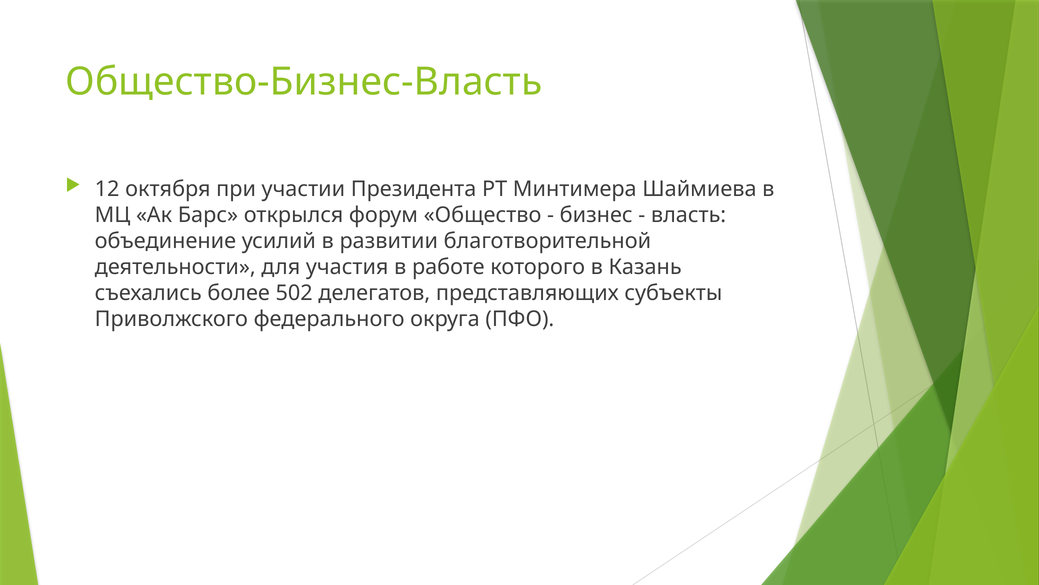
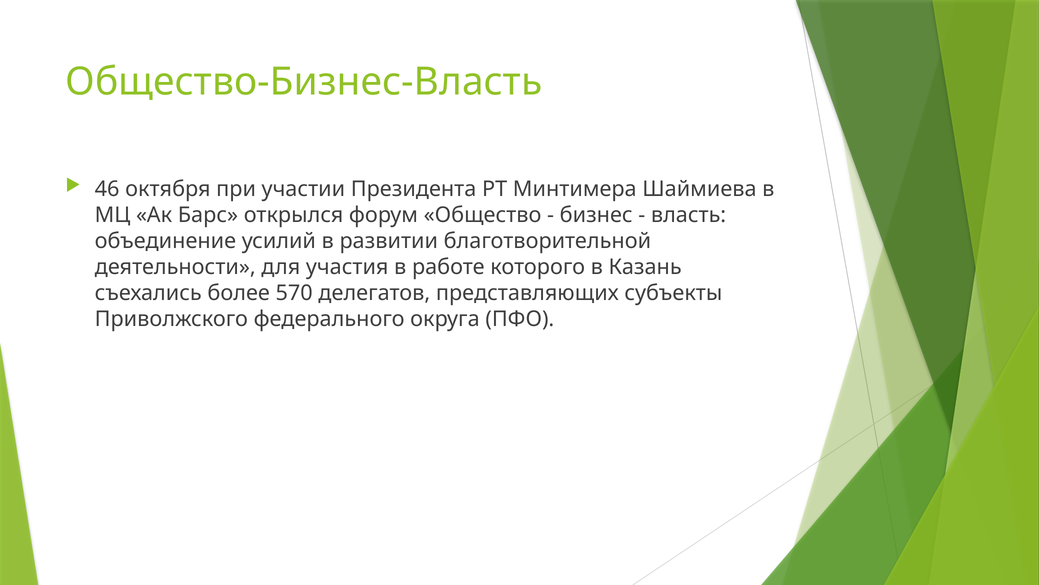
12: 12 -> 46 (107, 189)
502: 502 -> 570 (294, 293)
